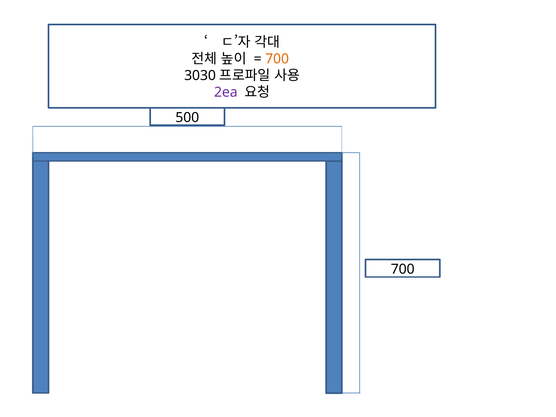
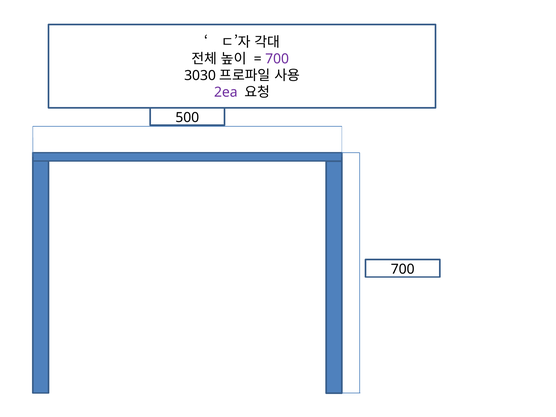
700 colour: orange -> purple (277, 59)
